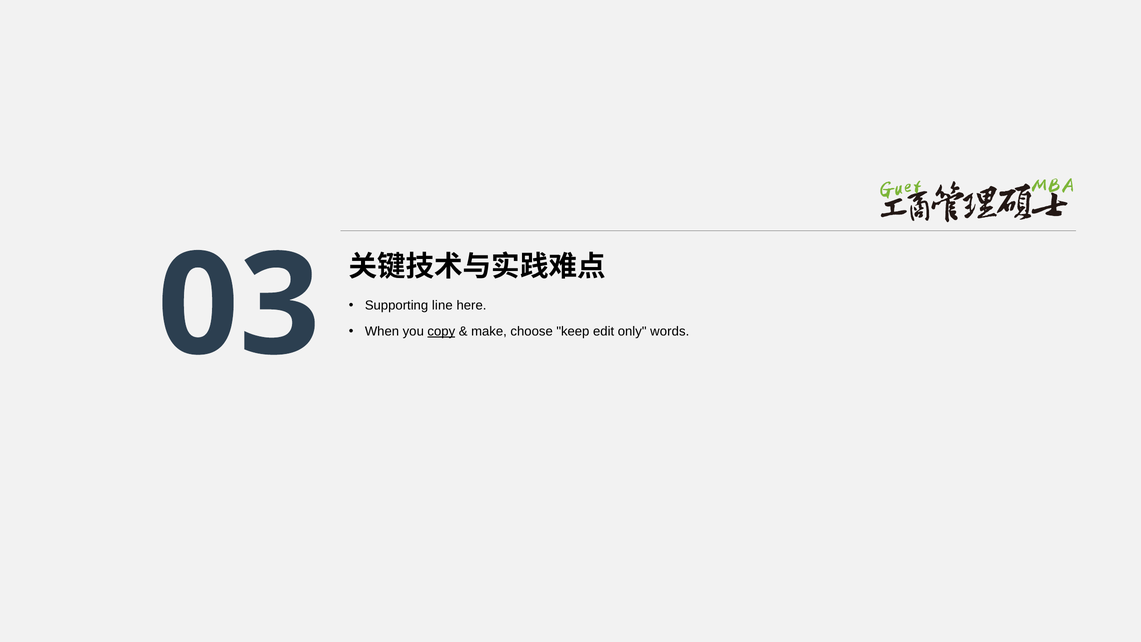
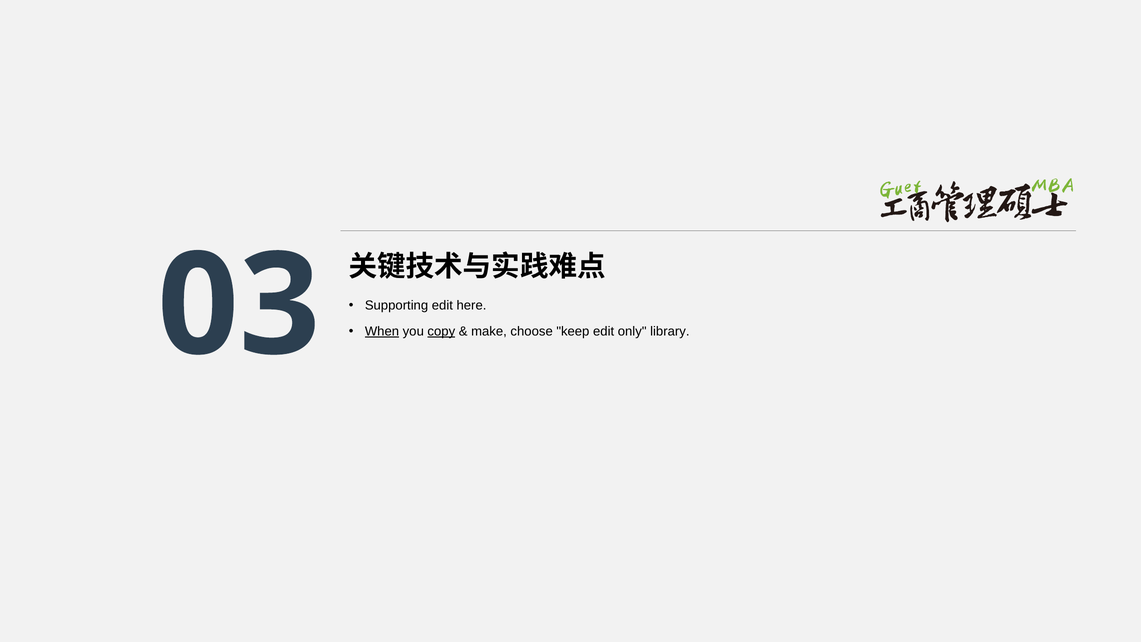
Supporting line: line -> edit (442, 305)
When underline: none -> present (382, 331)
words: words -> library (670, 331)
